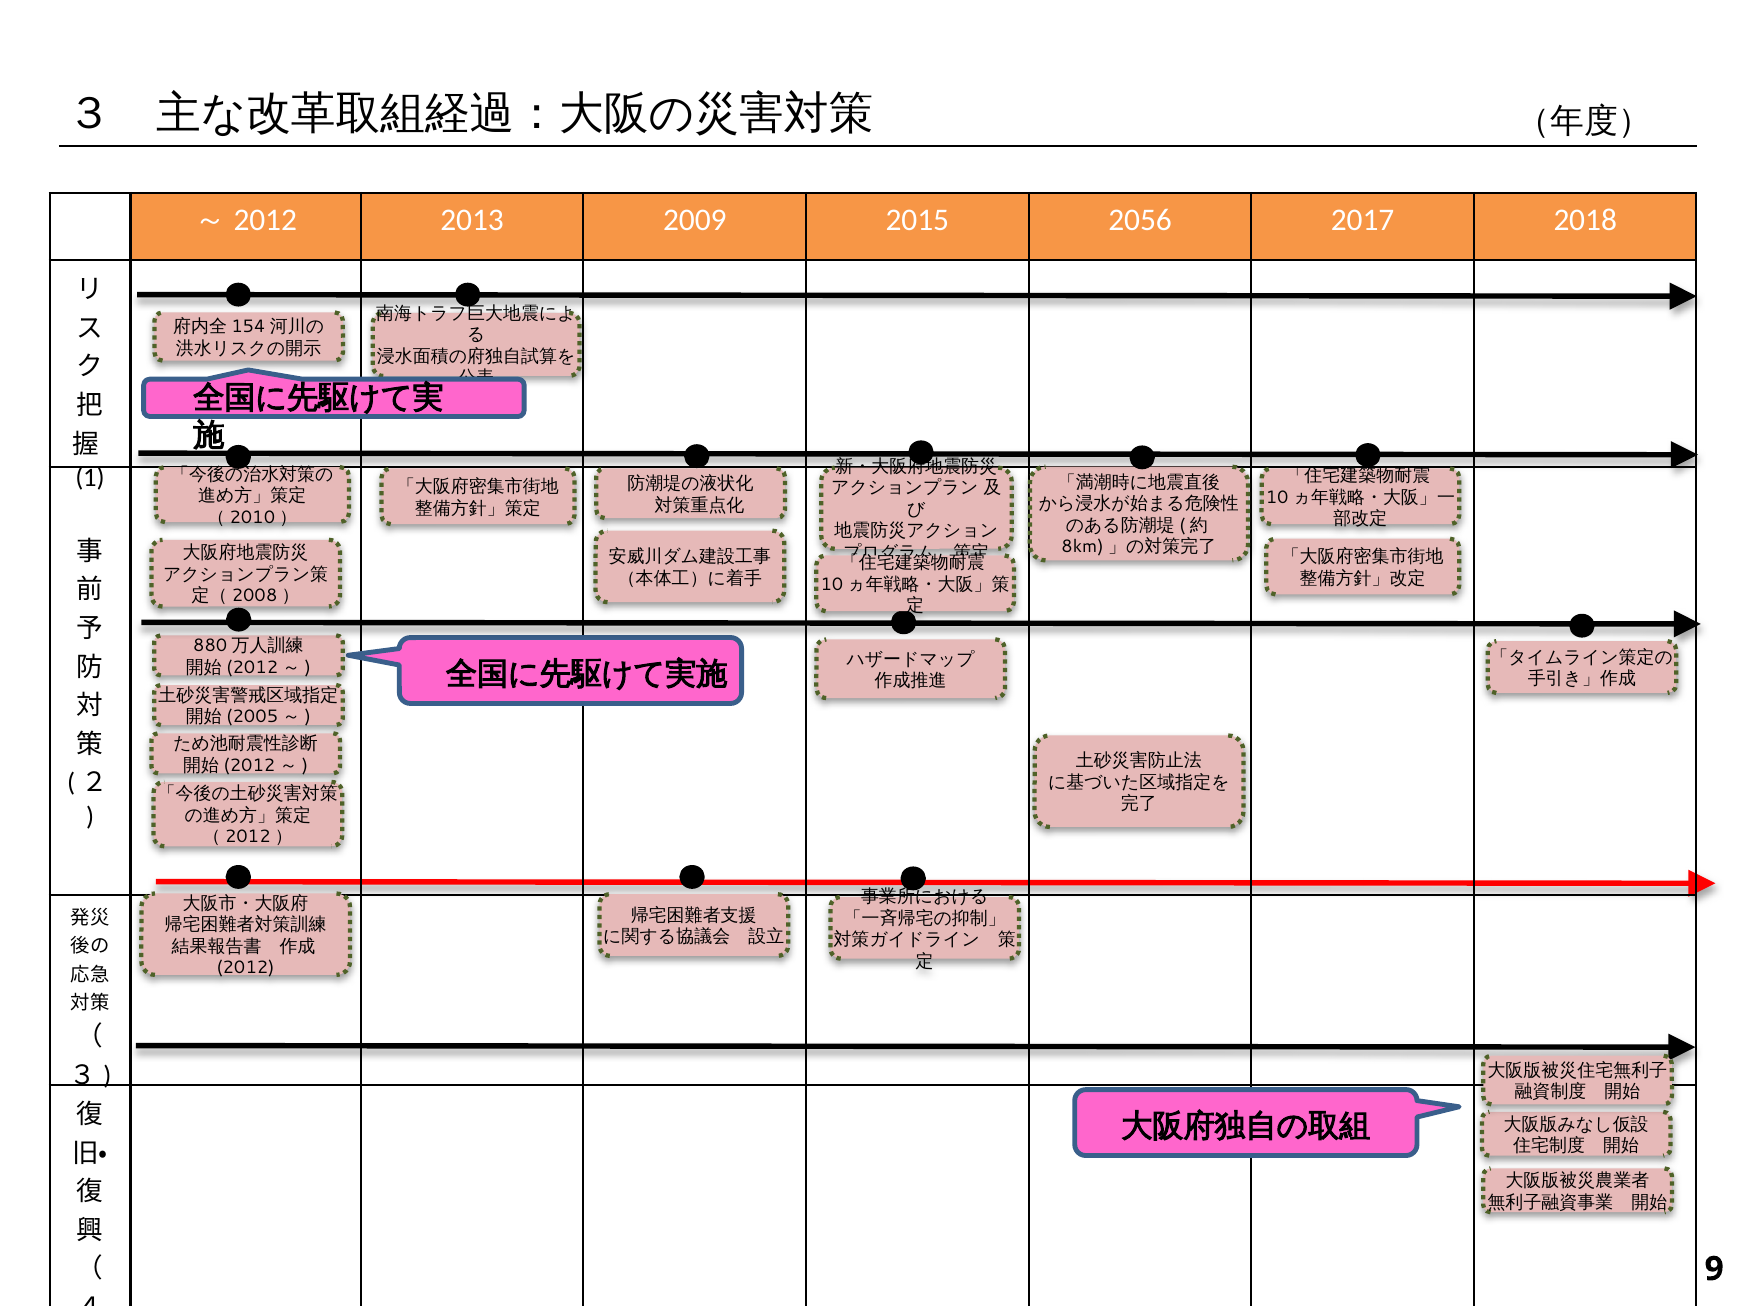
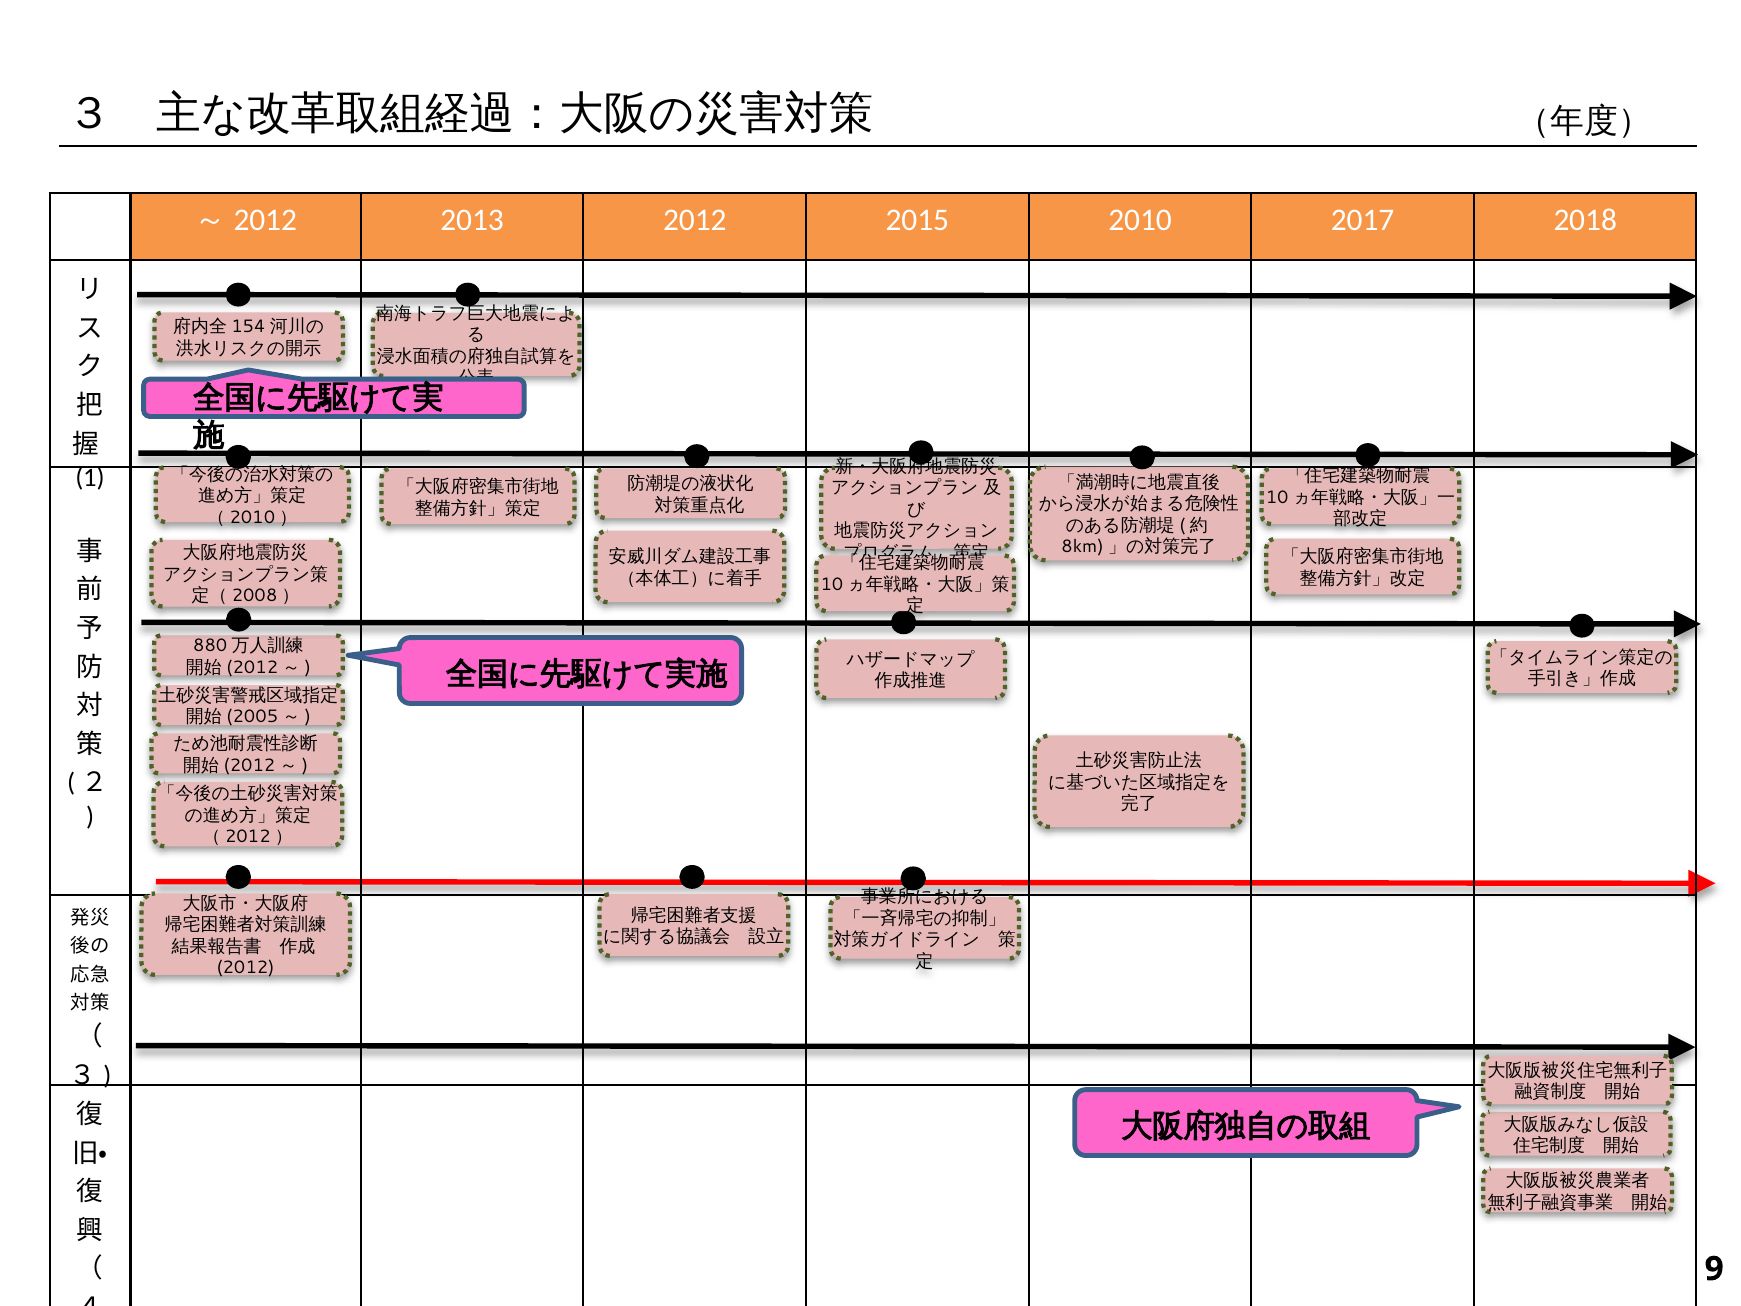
2013 2009: 2009 -> 2012 (695, 220)
2056: 2056 -> 2010 (1140, 220)
